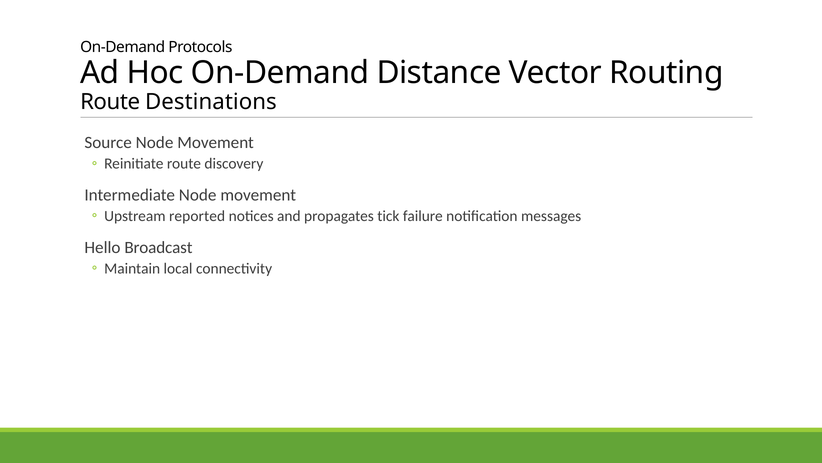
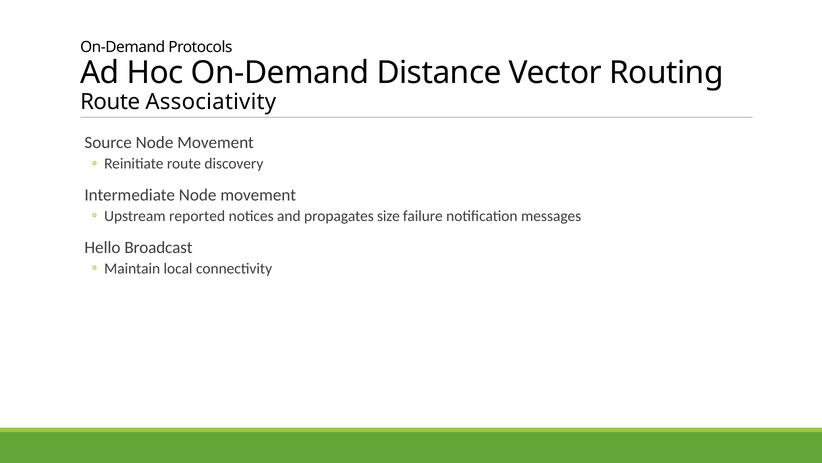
Destinations: Destinations -> Associativity (211, 102)
tick: tick -> size (388, 216)
